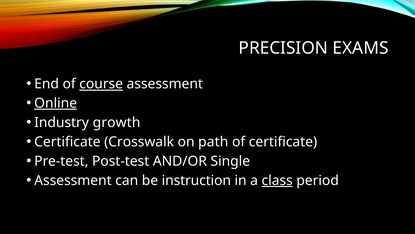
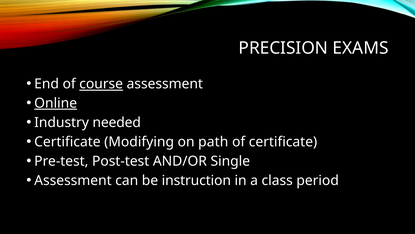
growth: growth -> needed (117, 122)
Crosswalk: Crosswalk -> Modifying (139, 141)
class underline: present -> none (277, 180)
